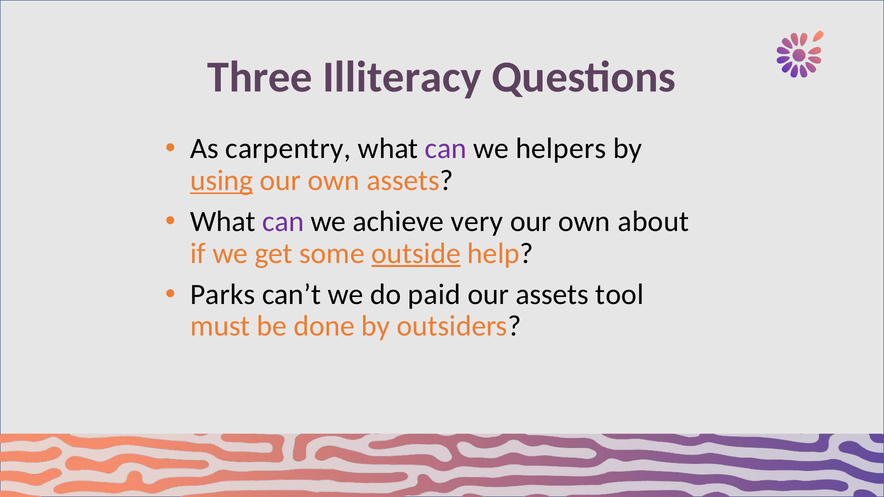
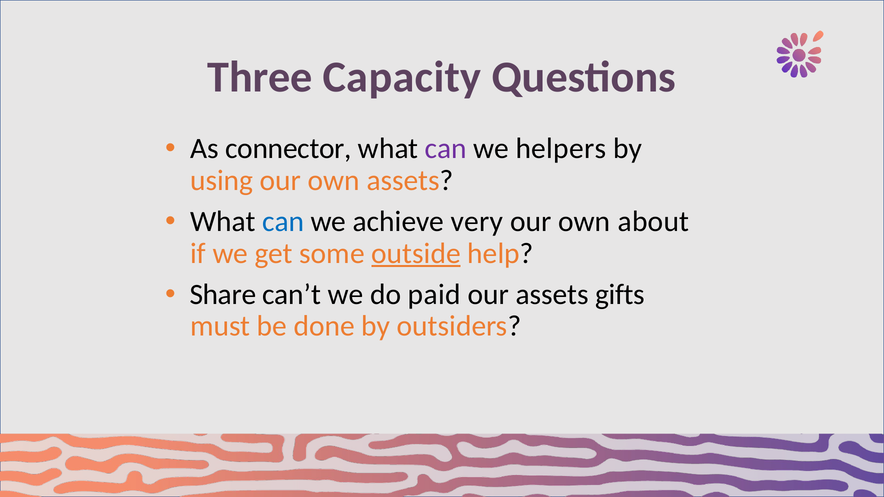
Illiteracy: Illiteracy -> Capacity (402, 77)
carpentry: carpentry -> connector (288, 149)
using underline: present -> none (222, 181)
can colour: purple -> blue (283, 222)
Parks: Parks -> Share (223, 295)
tool: tool -> gifts (620, 295)
